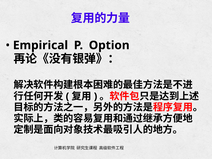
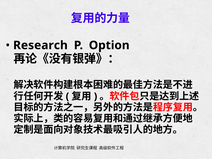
Empirical: Empirical -> Research (40, 45)
